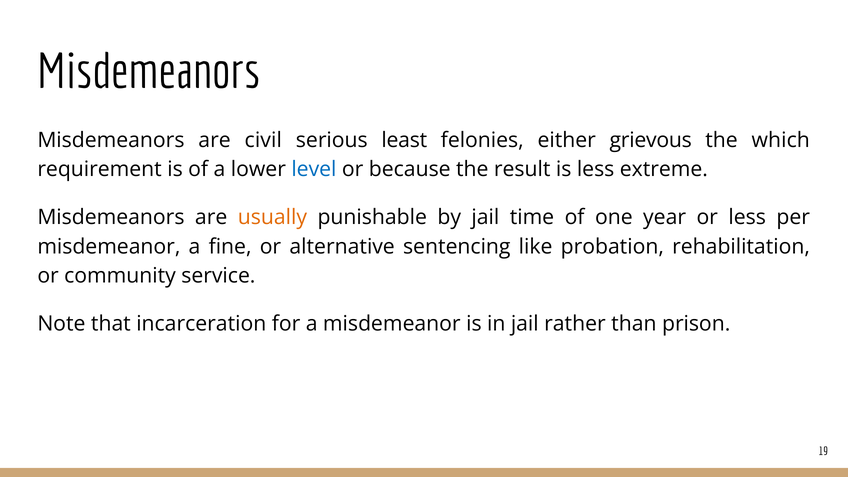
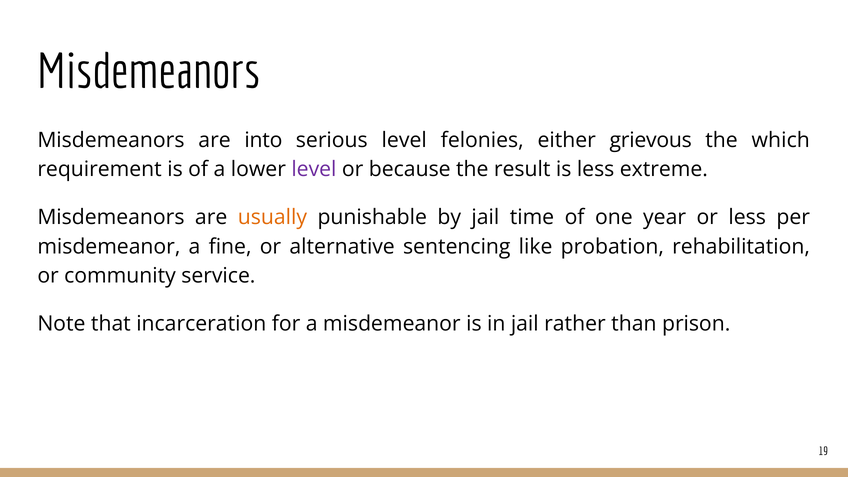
civil: civil -> into (263, 140)
serious least: least -> level (404, 140)
level colour: blue -> purple (314, 169)
